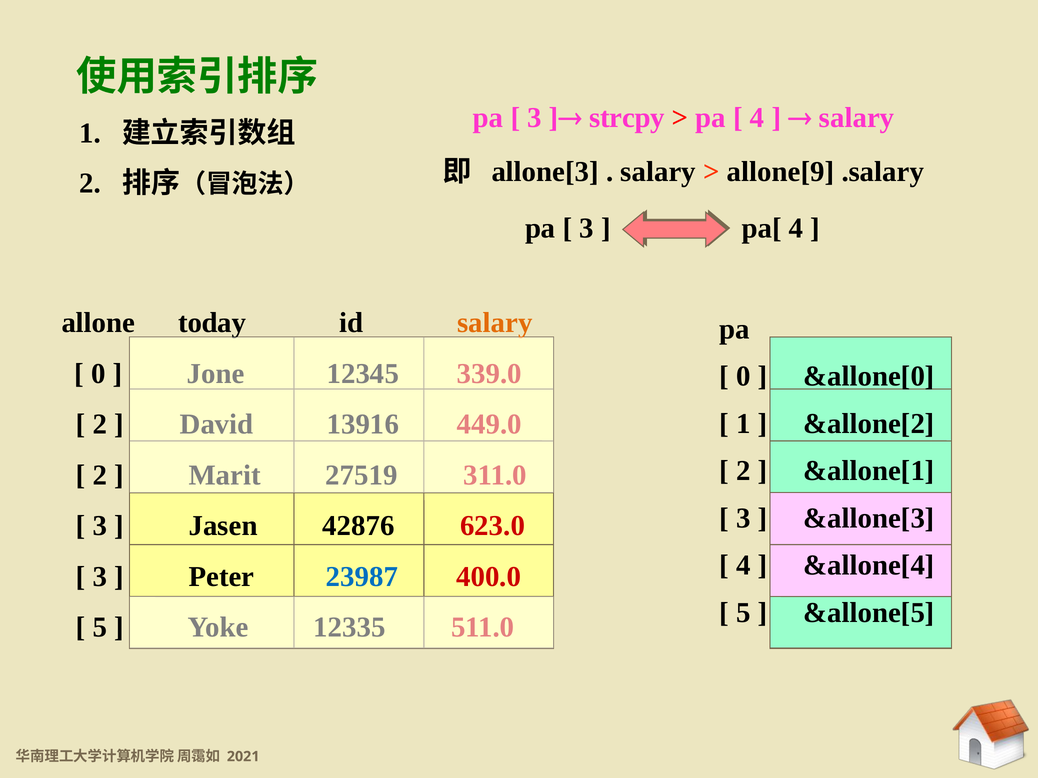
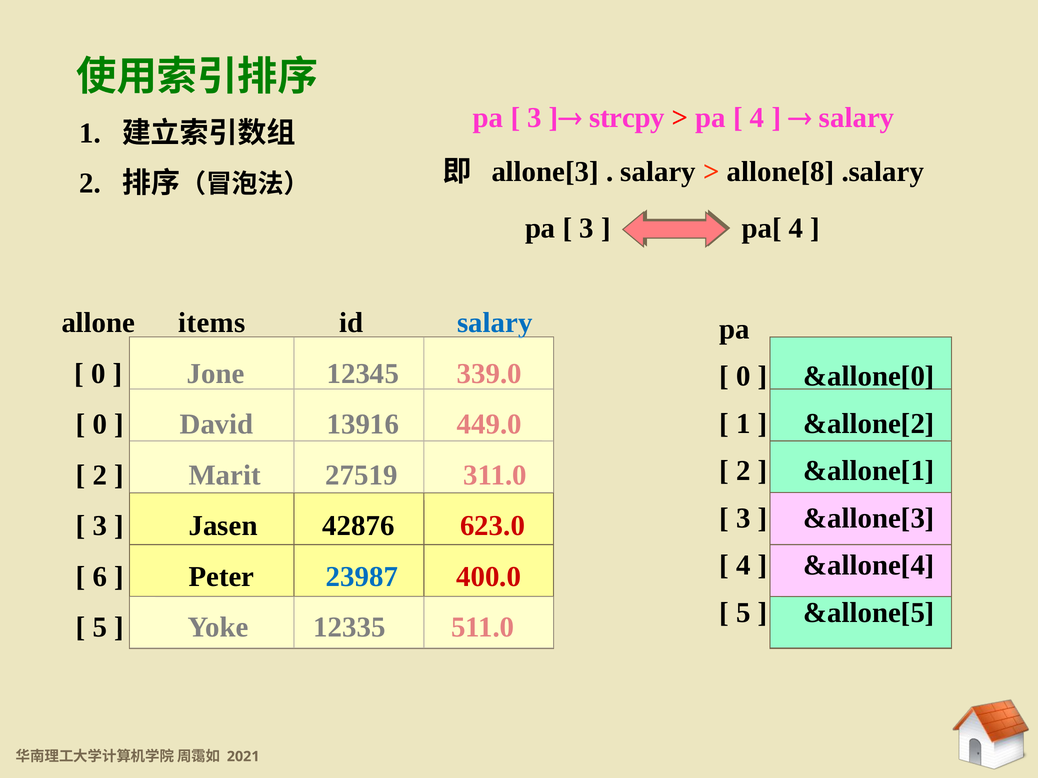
allone[9: allone[9 -> allone[8 (781, 172)
today: today -> items (212, 323)
salary colour: orange -> blue (495, 323)
2: 2 -> 0 (100, 425)
3: 3 -> 6 (100, 577)
